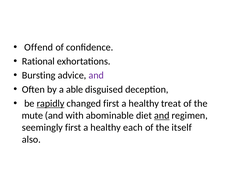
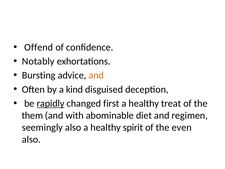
Rational: Rational -> Notably (38, 61)
and colour: purple -> orange (96, 75)
able: able -> kind (75, 89)
mute: mute -> them (32, 115)
and underline: present -> none (162, 115)
seemingly first: first -> also (73, 127)
each: each -> spirit (133, 127)
itself: itself -> even (182, 127)
